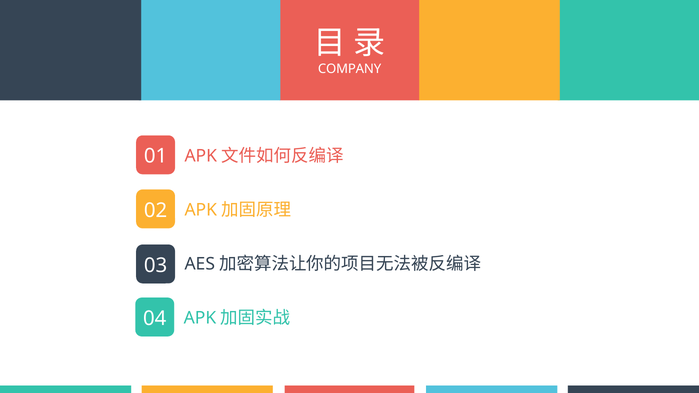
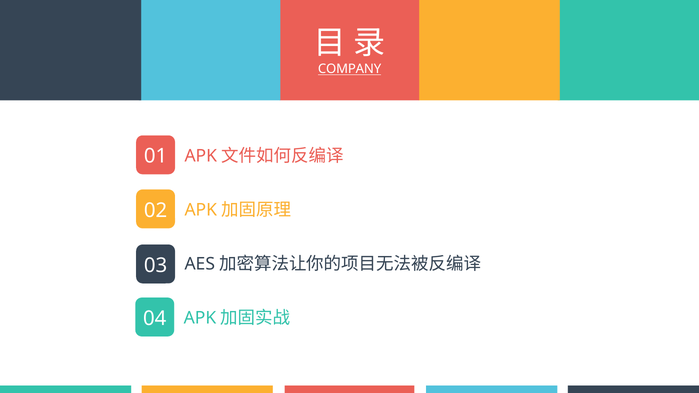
COMPANY underline: none -> present (350, 69)
